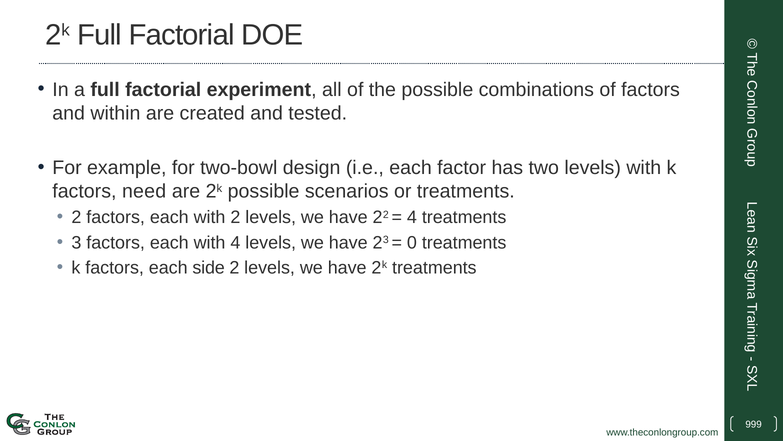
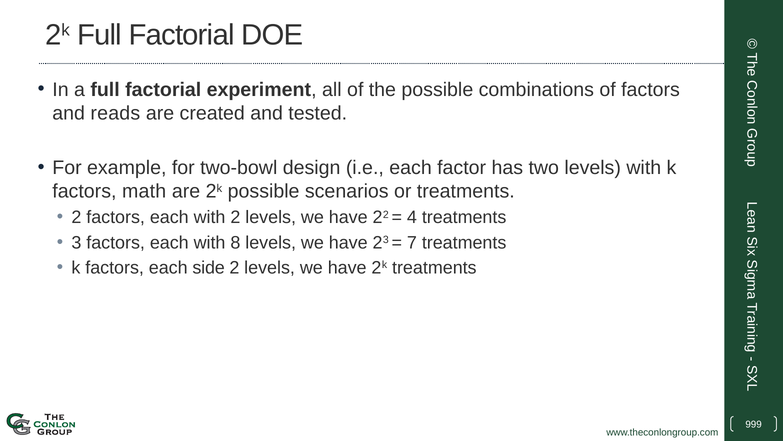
within: within -> reads (115, 113)
need: need -> math (144, 191)
with 4: 4 -> 8 (235, 242)
0: 0 -> 7 (412, 242)
